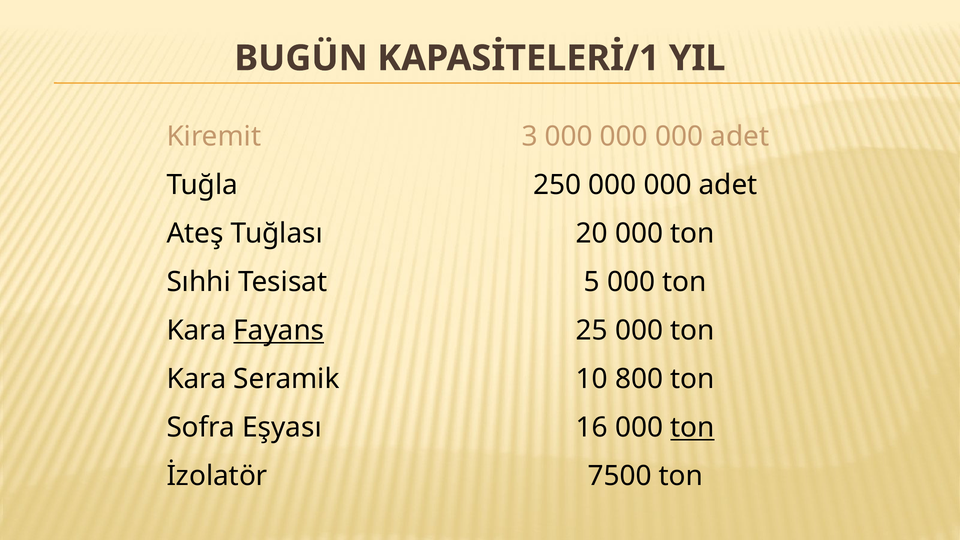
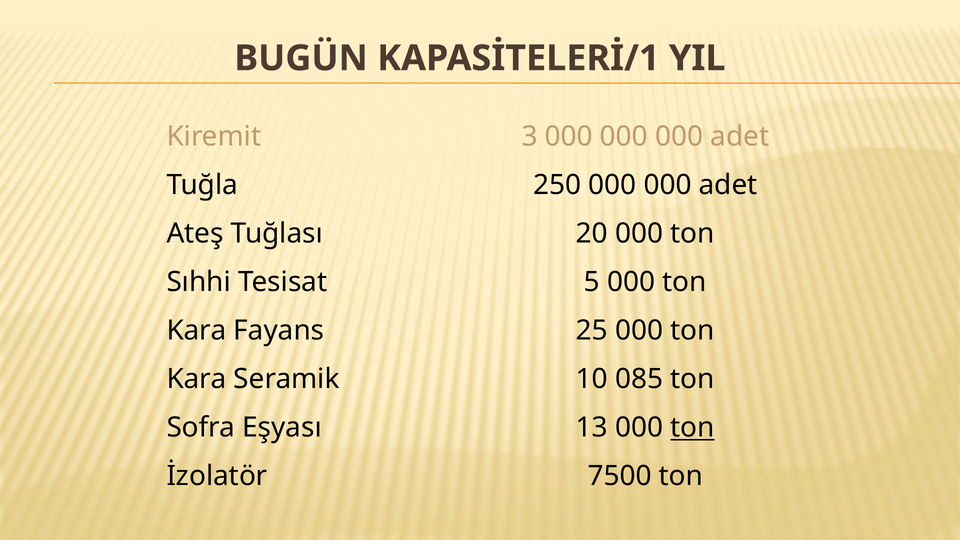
Fayans underline: present -> none (279, 331)
800: 800 -> 085 (639, 379)
16: 16 -> 13 (592, 428)
